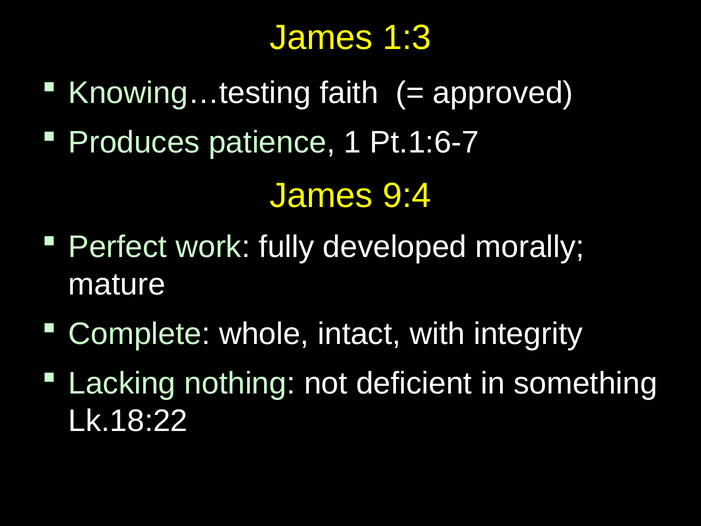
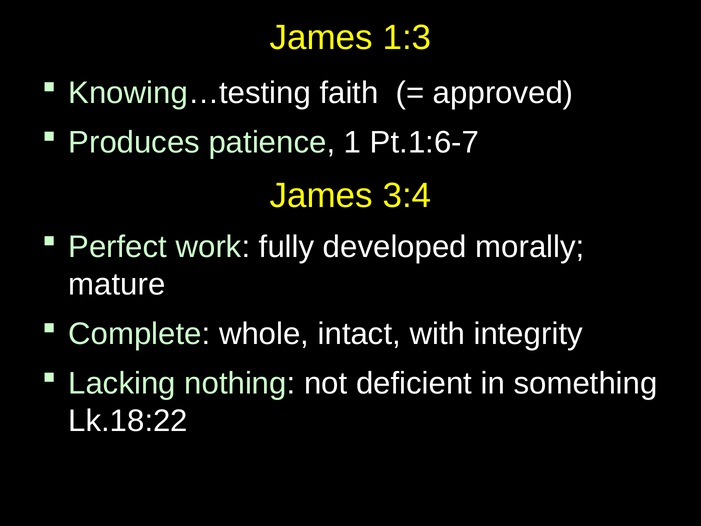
9:4: 9:4 -> 3:4 (407, 195)
